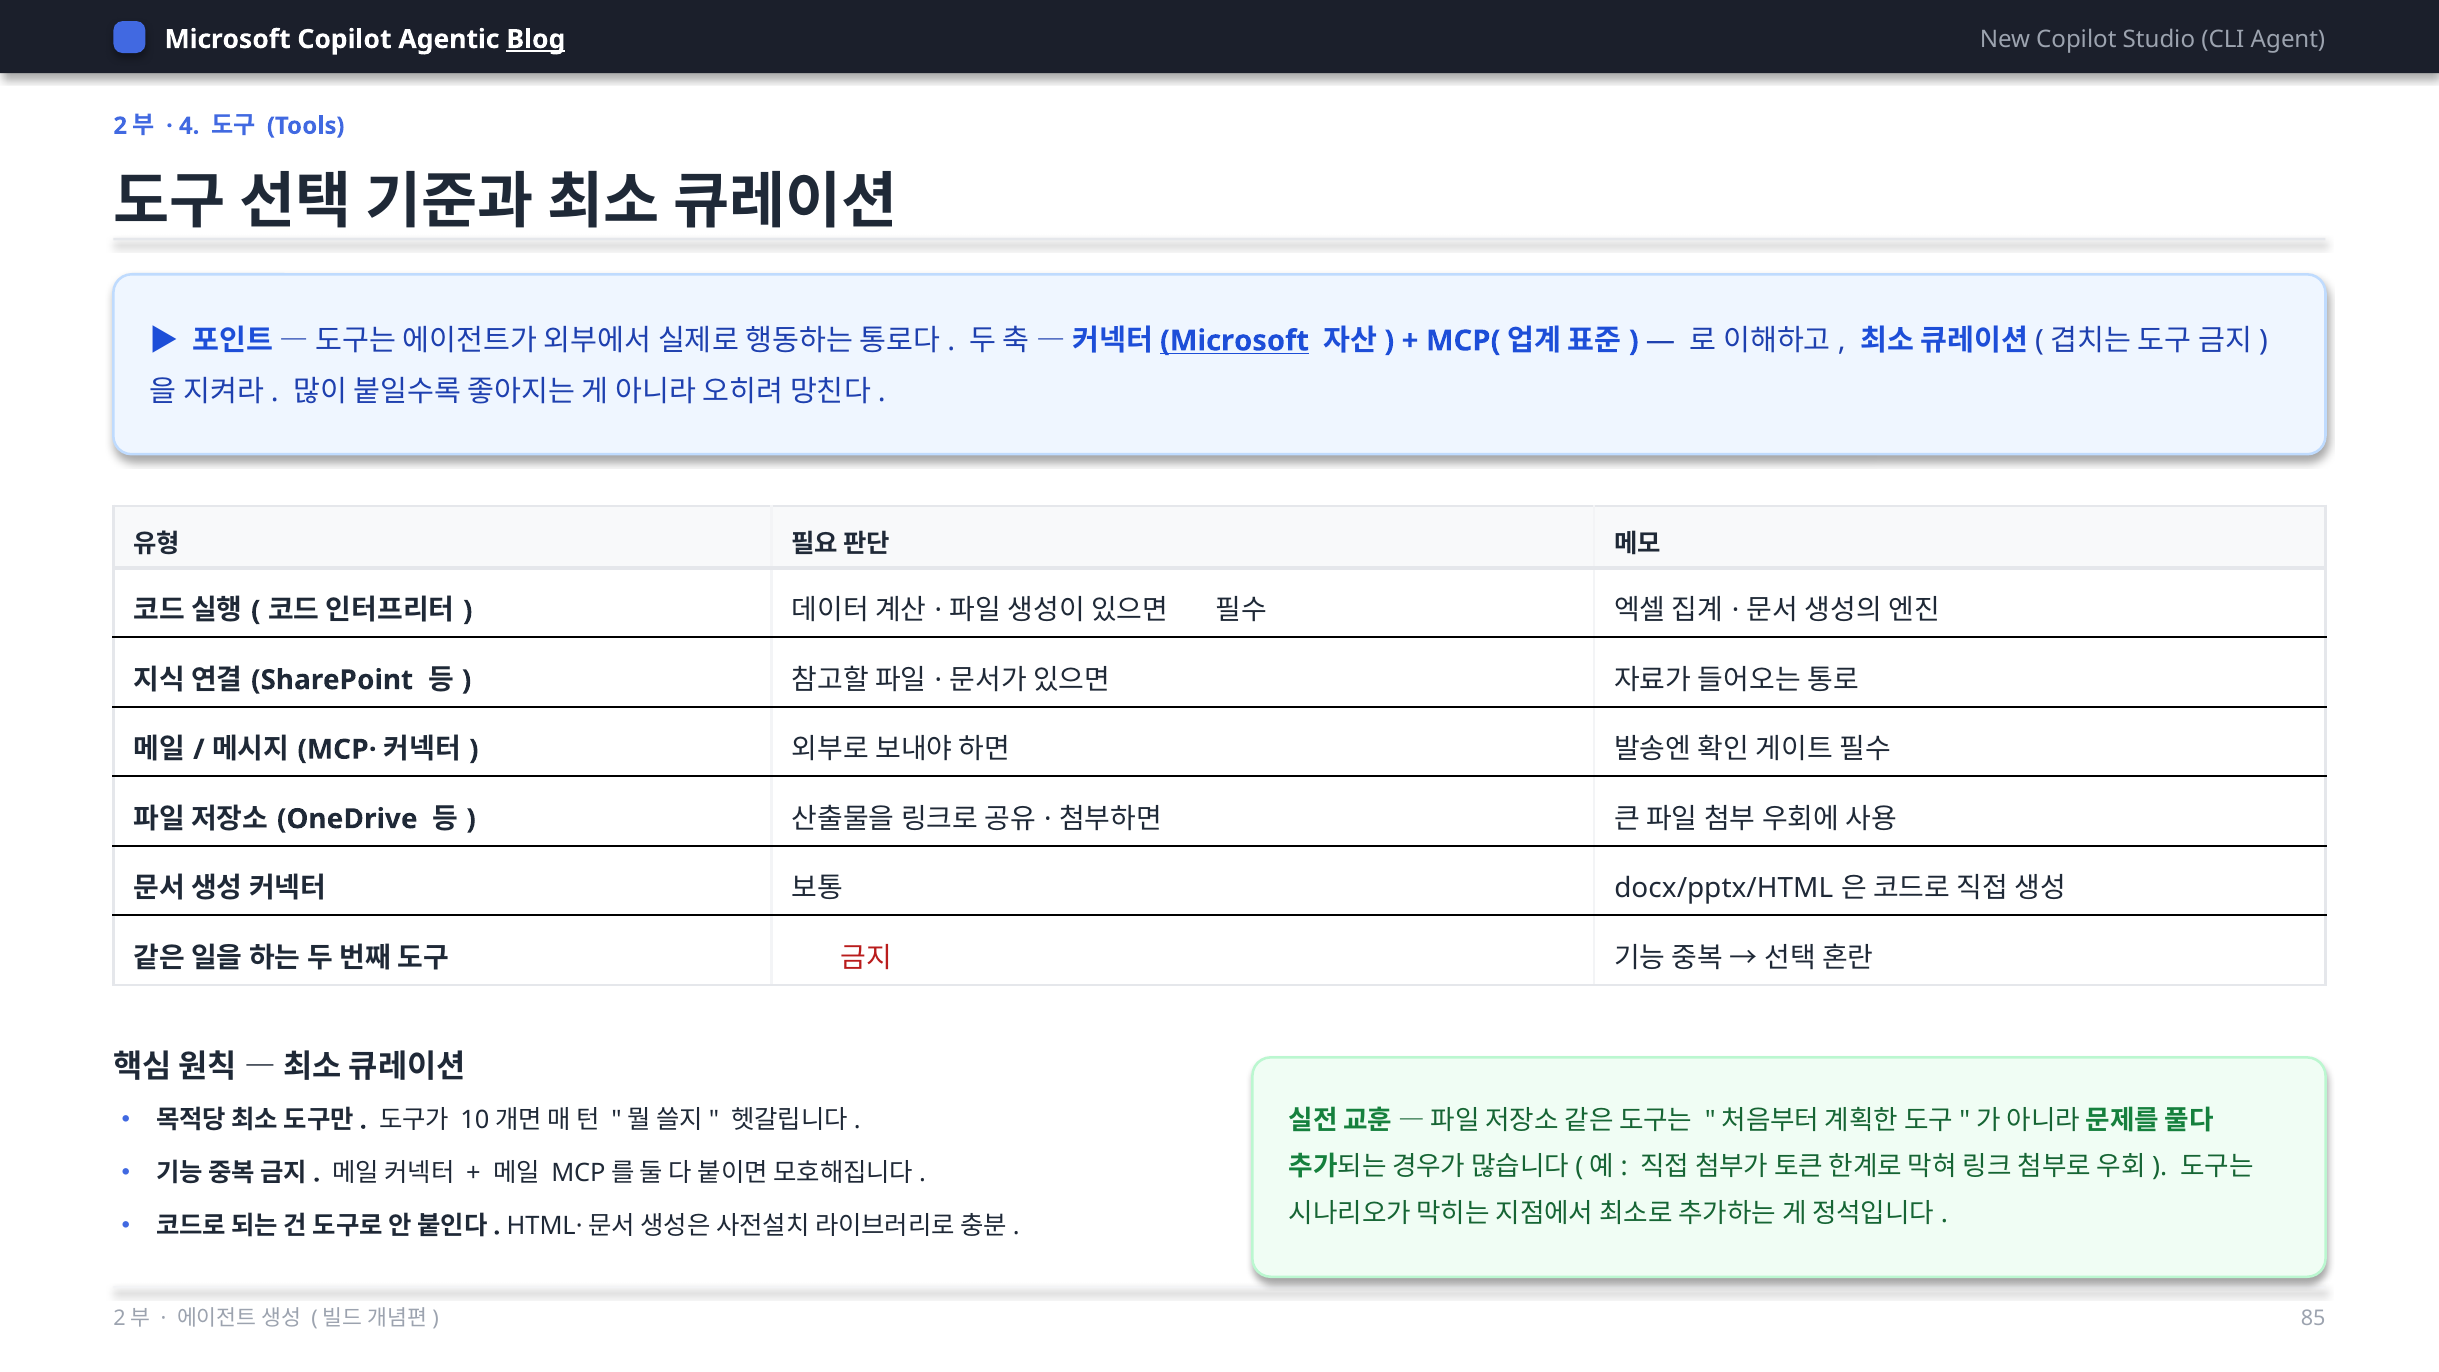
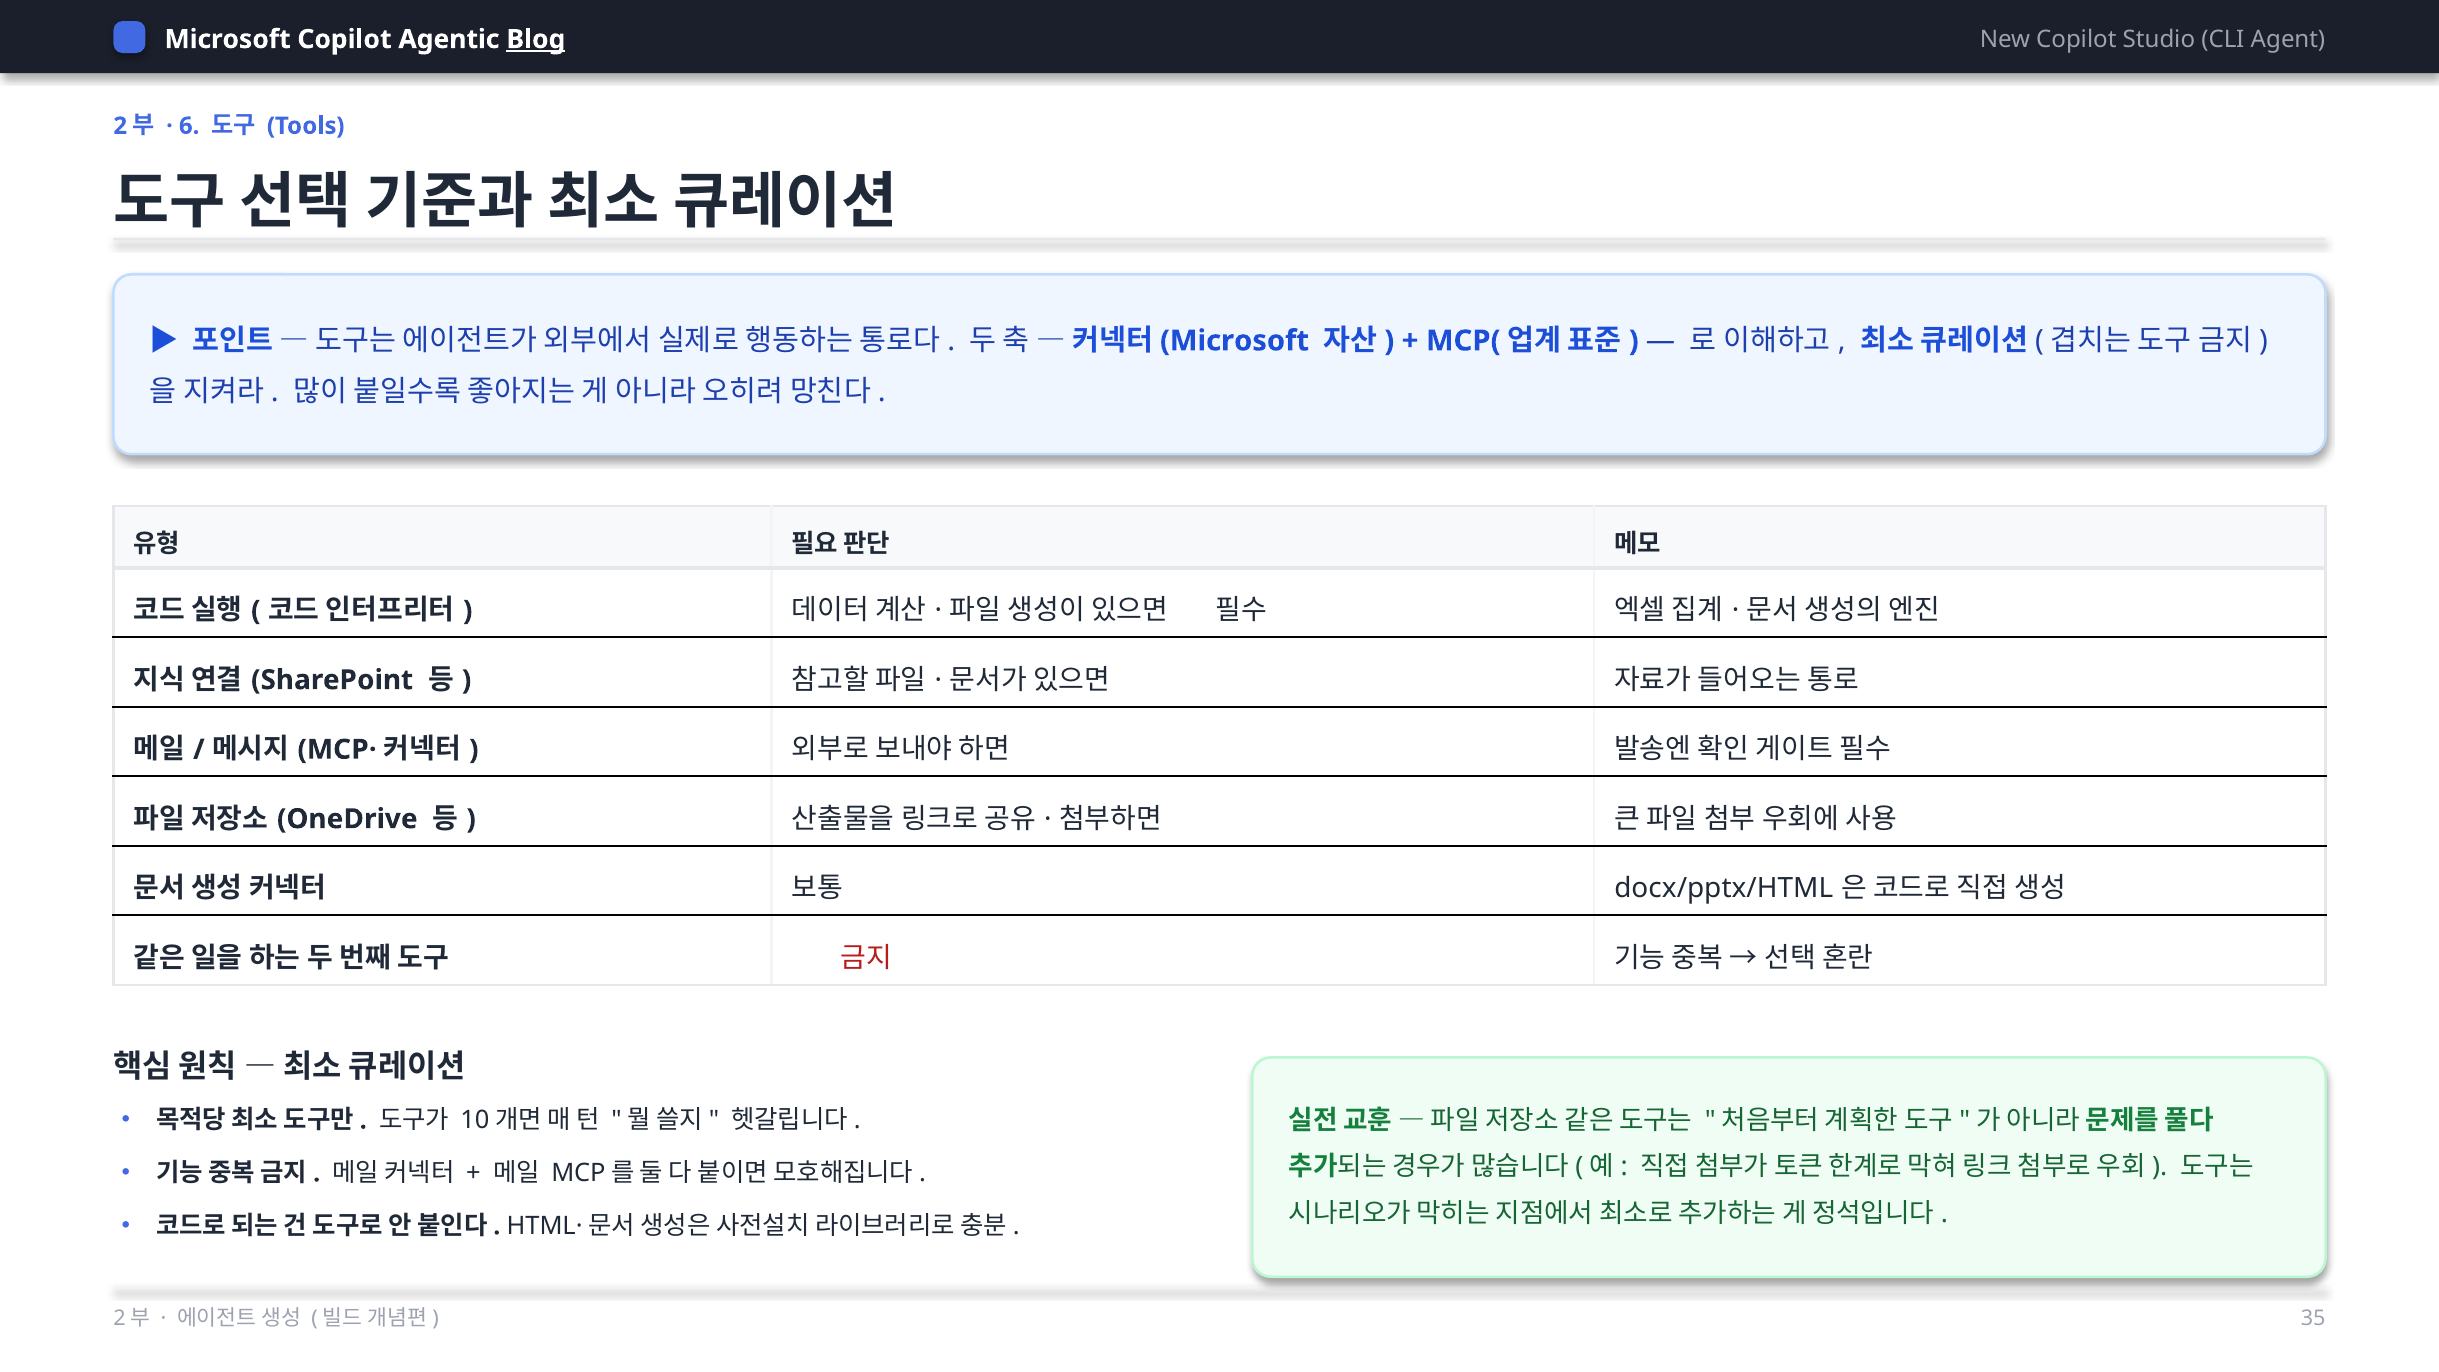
4: 4 -> 6 (189, 126)
Microsoft underline: present -> none (1235, 341)
85: 85 -> 35 (2313, 1319)
